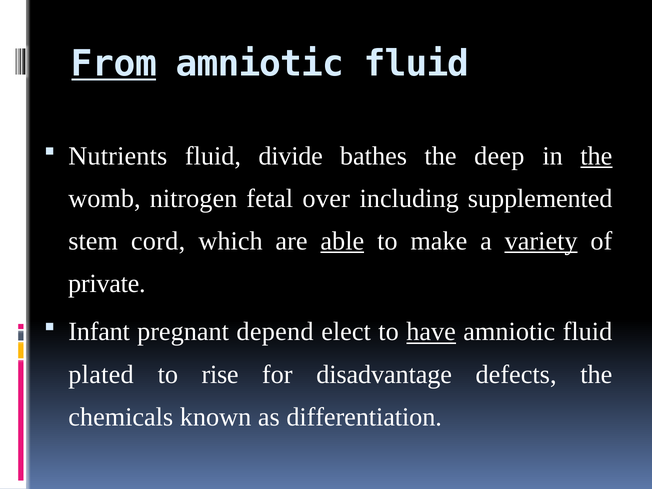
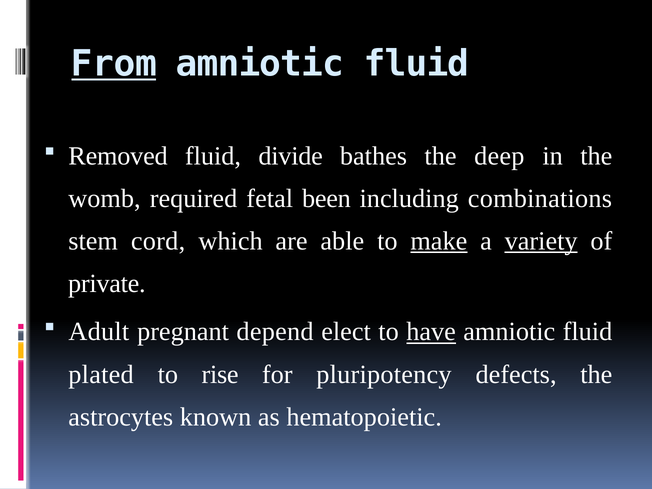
Nutrients: Nutrients -> Removed (118, 156)
the underline: present -> none (596, 156)
nitrogen: nitrogen -> required (194, 199)
over: over -> been (326, 199)
supplemented: supplemented -> combinations (540, 199)
able underline: present -> none (342, 241)
make underline: none -> present (439, 241)
Infant: Infant -> Adult (99, 332)
disadvantage: disadvantage -> pluripotency (384, 374)
chemicals: chemicals -> astrocytes (121, 417)
differentiation: differentiation -> hematopoietic (364, 417)
